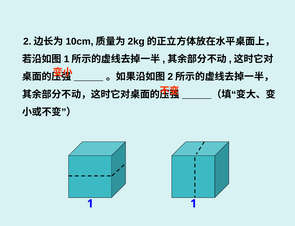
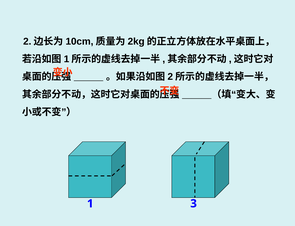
1 1: 1 -> 3 (194, 204)
